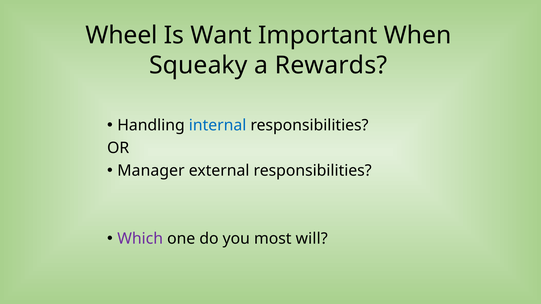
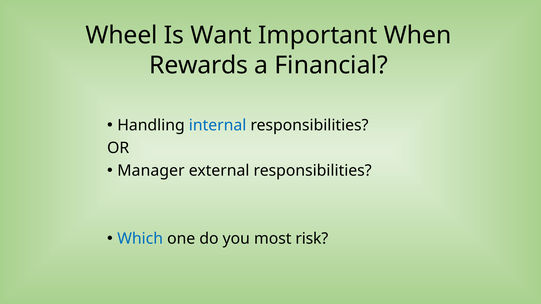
Squeaky: Squeaky -> Rewards (199, 65)
Rewards: Rewards -> Financial (331, 65)
Which colour: purple -> blue (140, 239)
will: will -> risk (312, 239)
